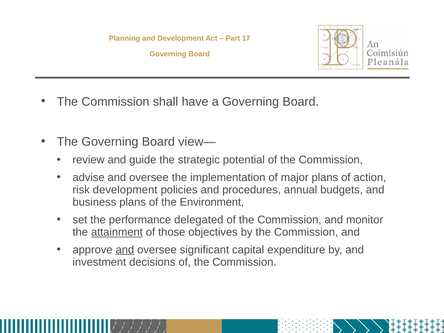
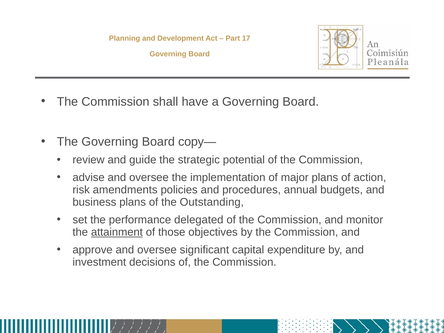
view—: view— -> copy— (197, 142)
risk development: development -> amendments (125, 190)
Environment: Environment -> Outstanding (212, 202)
and underline: present -> none (125, 250)
